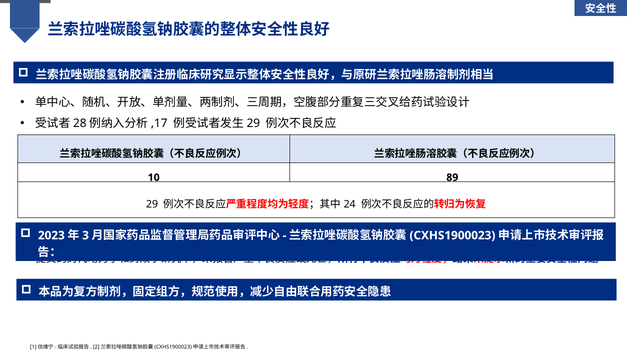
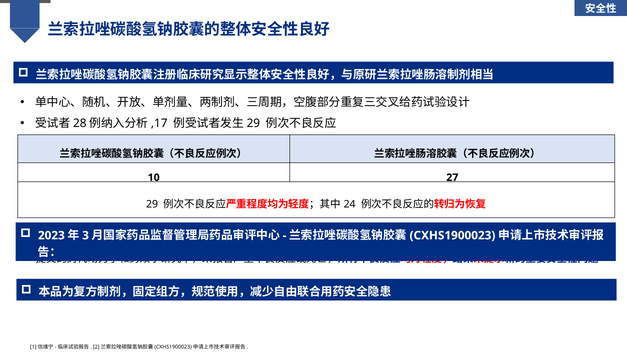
89: 89 -> 27 (452, 177)
